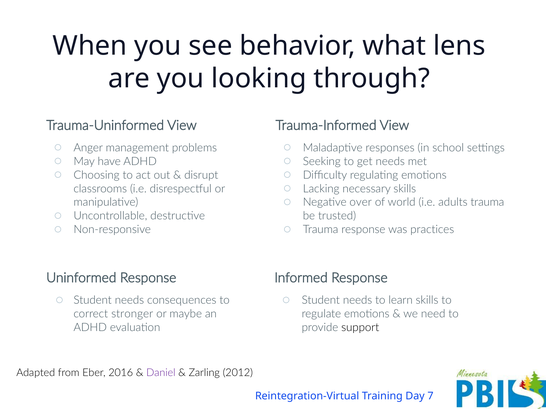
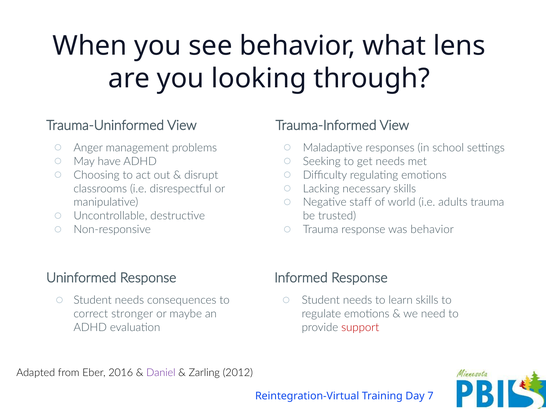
over: over -> staff (361, 202)
was practices: practices -> behavior (432, 230)
support colour: black -> red (360, 328)
